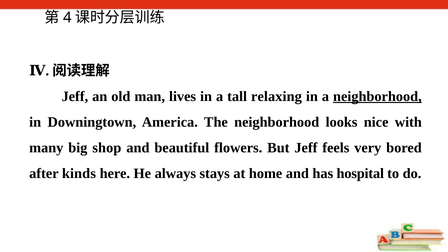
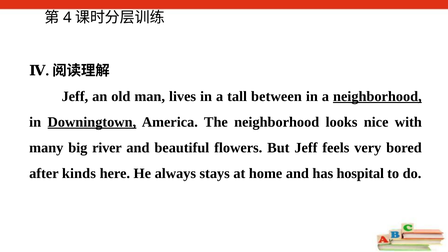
relaxing: relaxing -> between (276, 96)
Downingtown underline: none -> present (92, 122)
shop: shop -> river (107, 148)
